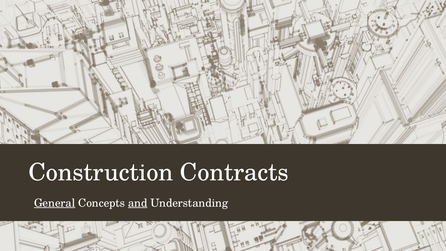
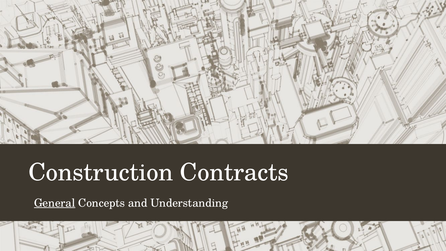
and underline: present -> none (138, 203)
